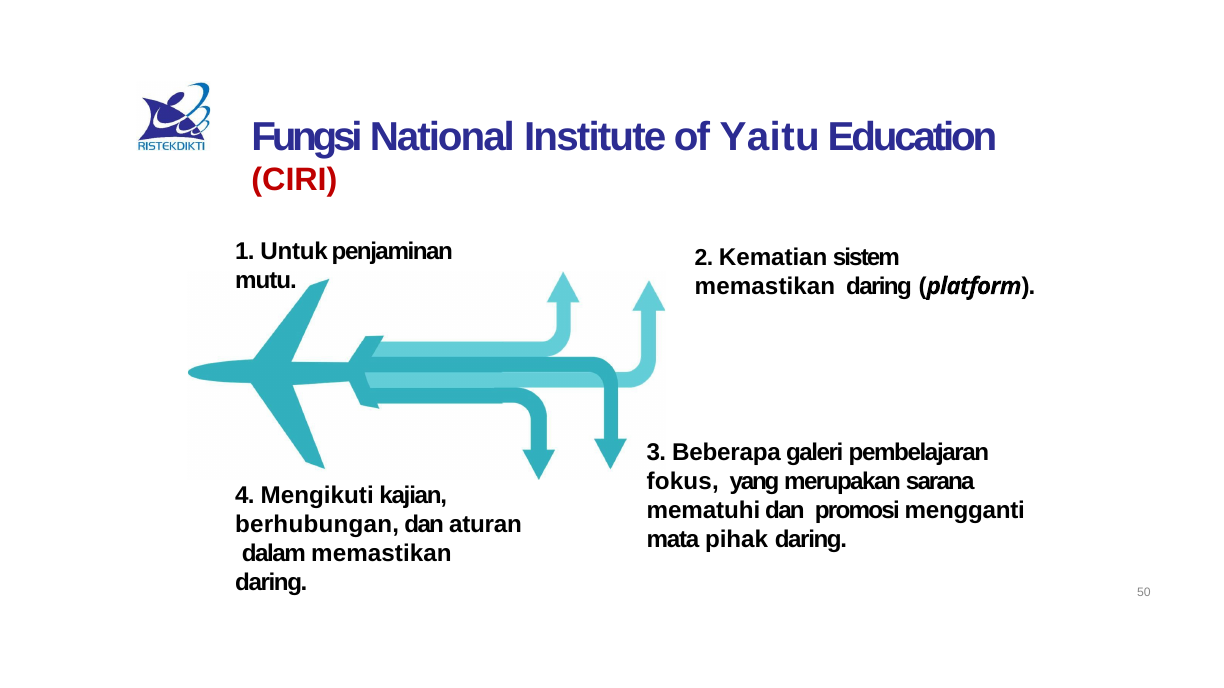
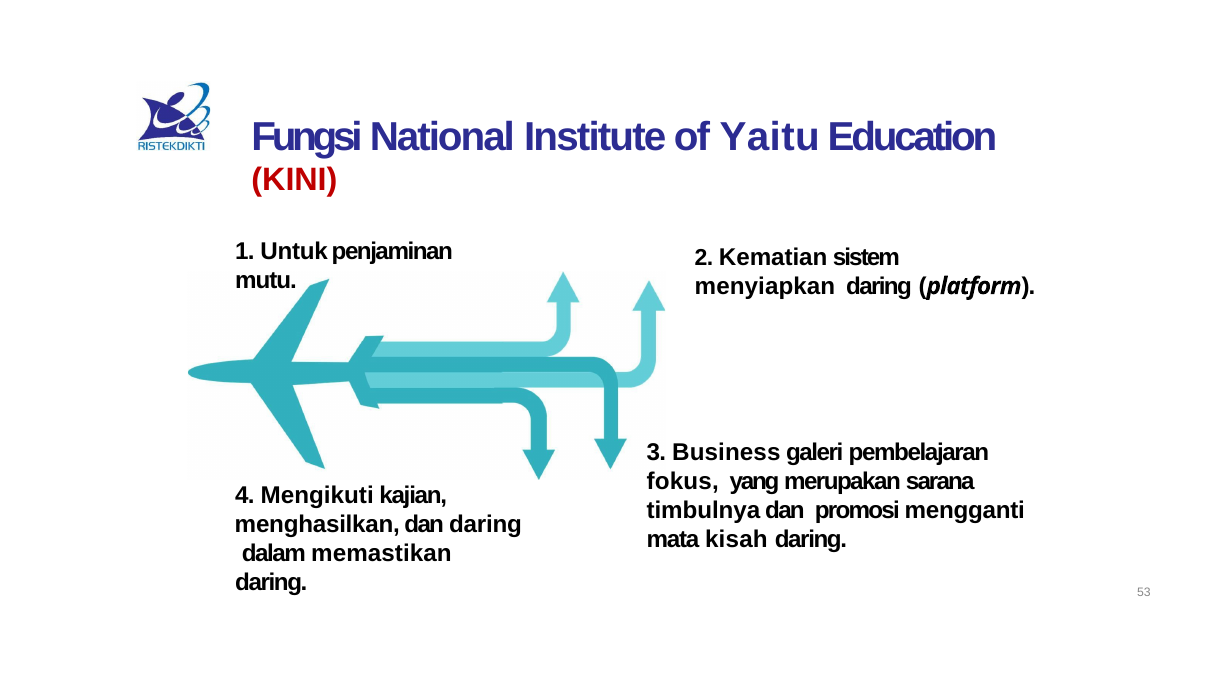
CIRI: CIRI -> KINI (294, 180)
memastikan: memastikan -> menyiapkan (765, 286)
Beberapa: Beberapa -> Business (726, 453)
mematuhi: mematuhi -> timbulnya (703, 511)
berhubungan: berhubungan -> menghasilkan (317, 525)
dan aturan: aturan -> daring (485, 525)
pihak: pihak -> kisah (736, 540)
50: 50 -> 53 (1144, 593)
